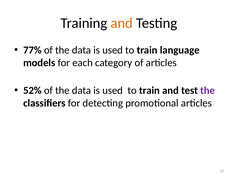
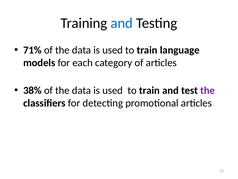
and colour: orange -> blue (122, 23)
77%: 77% -> 71% (32, 50)
52%: 52% -> 38% (32, 90)
